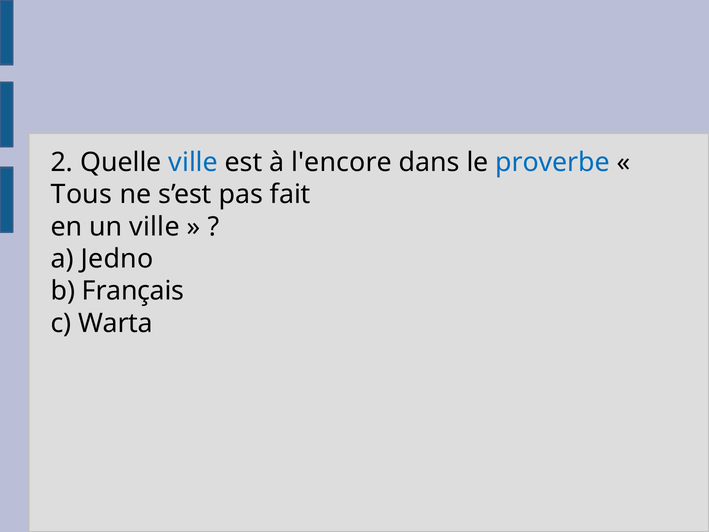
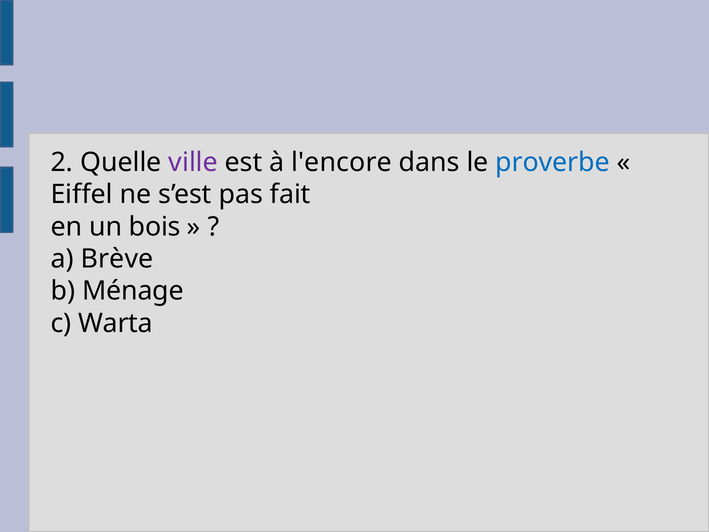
ville colour: blue -> purple (193, 162)
Tous: Tous -> Eiffel (82, 194)
un ville: ville -> bois (155, 227)
Jedno: Jedno -> Brève (117, 259)
Français: Français -> Ménage (133, 291)
